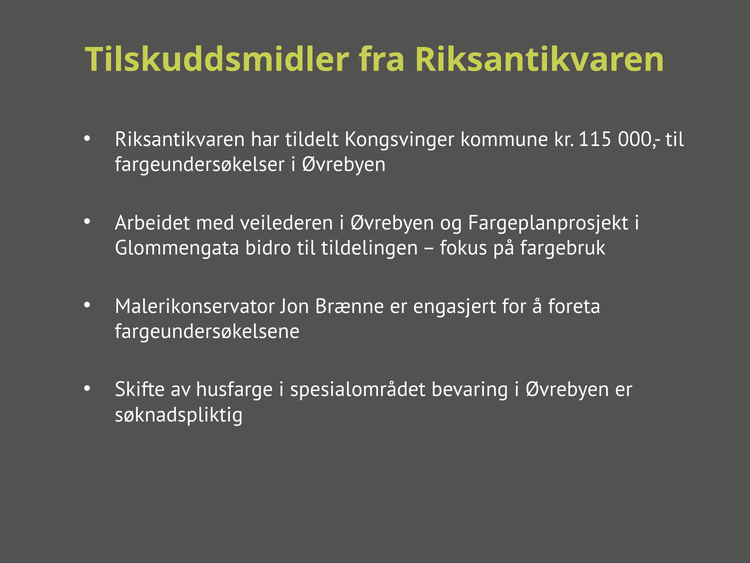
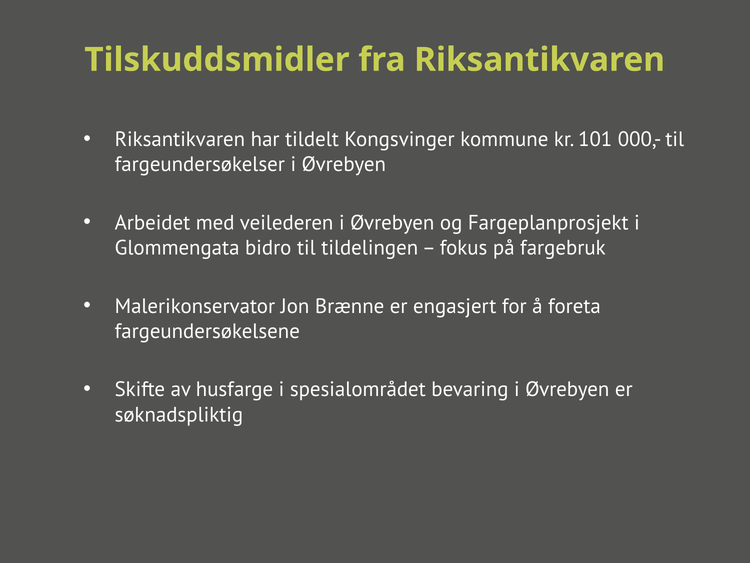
115: 115 -> 101 (595, 139)
